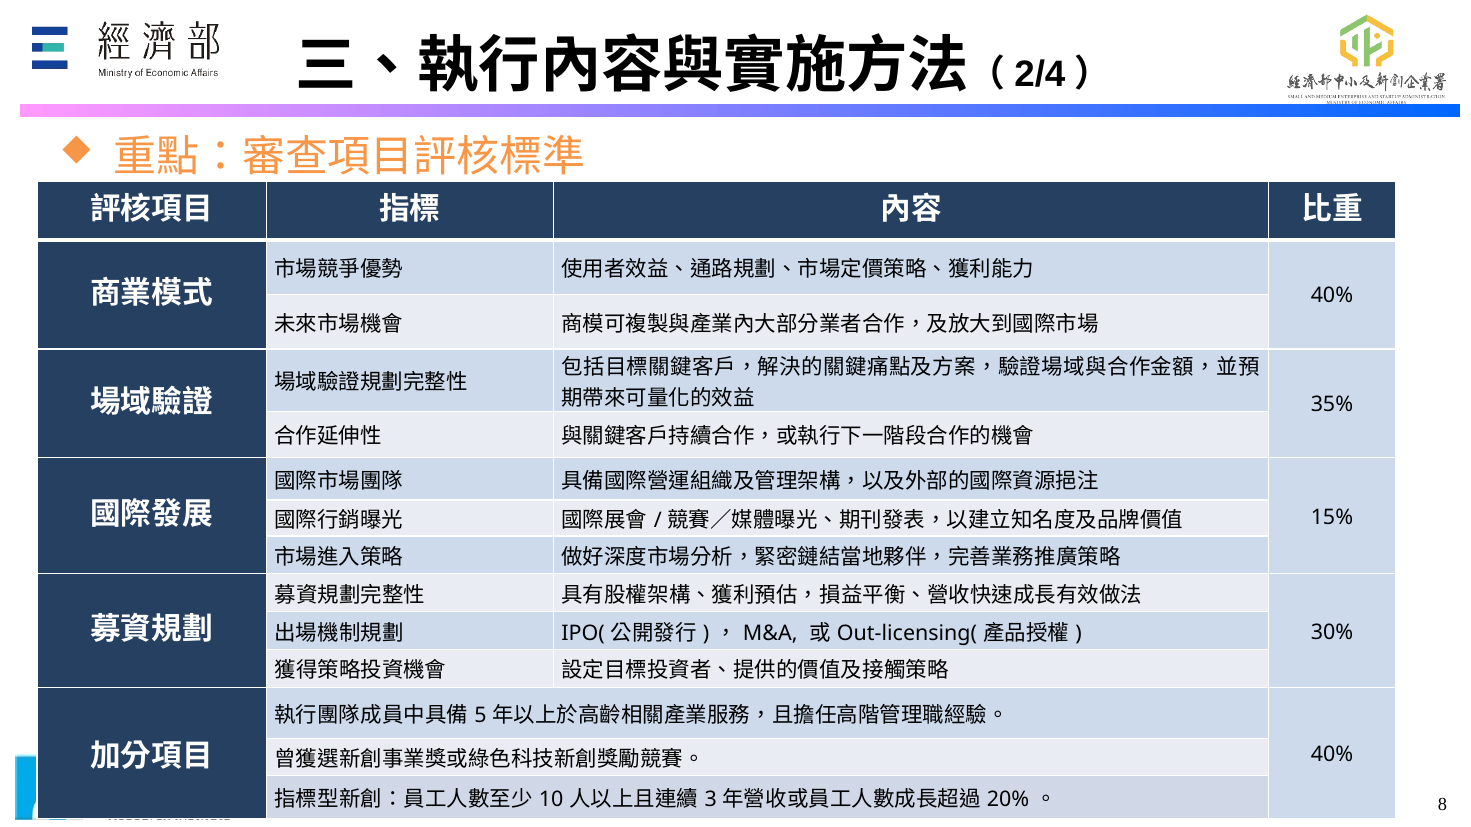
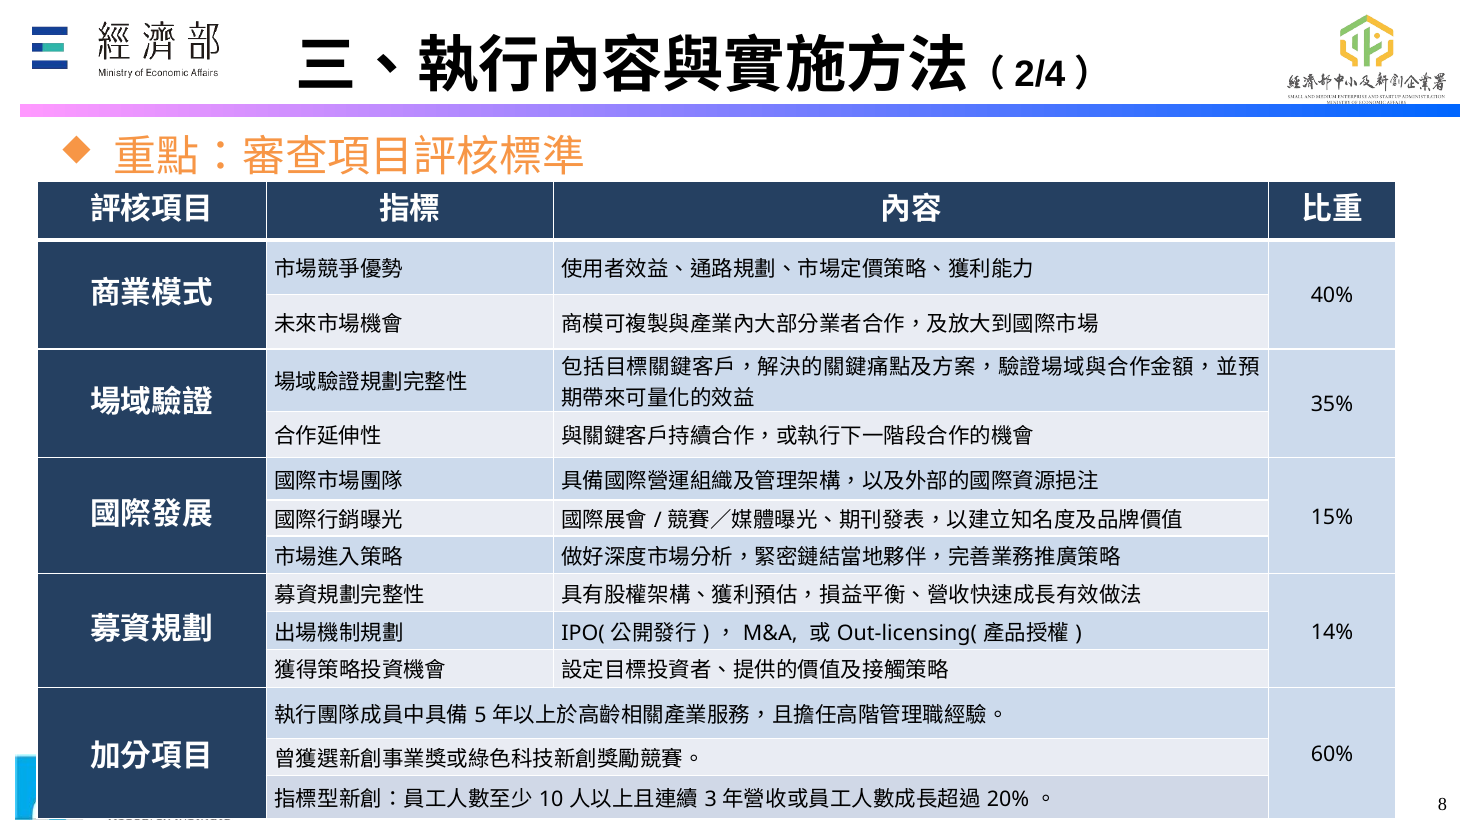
30%: 30% -> 14% (1332, 632)
40%: 40% -> 60% (1332, 755)
